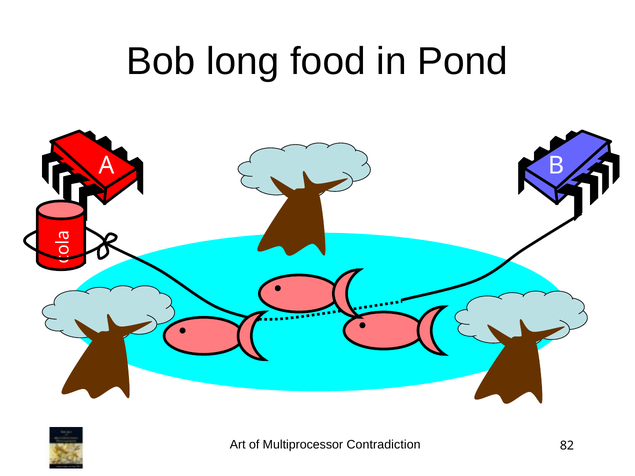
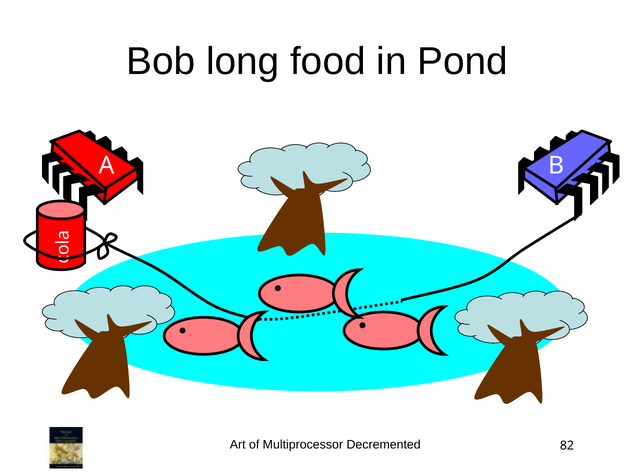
Contradiction: Contradiction -> Decremented (384, 445)
